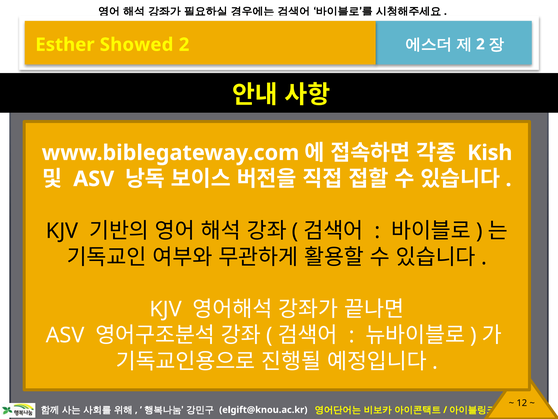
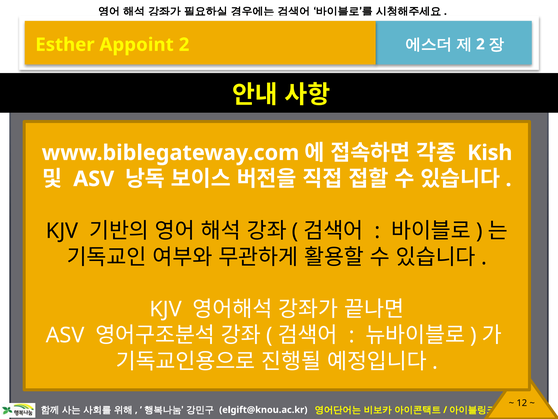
Showed: Showed -> Appoint (137, 45)
